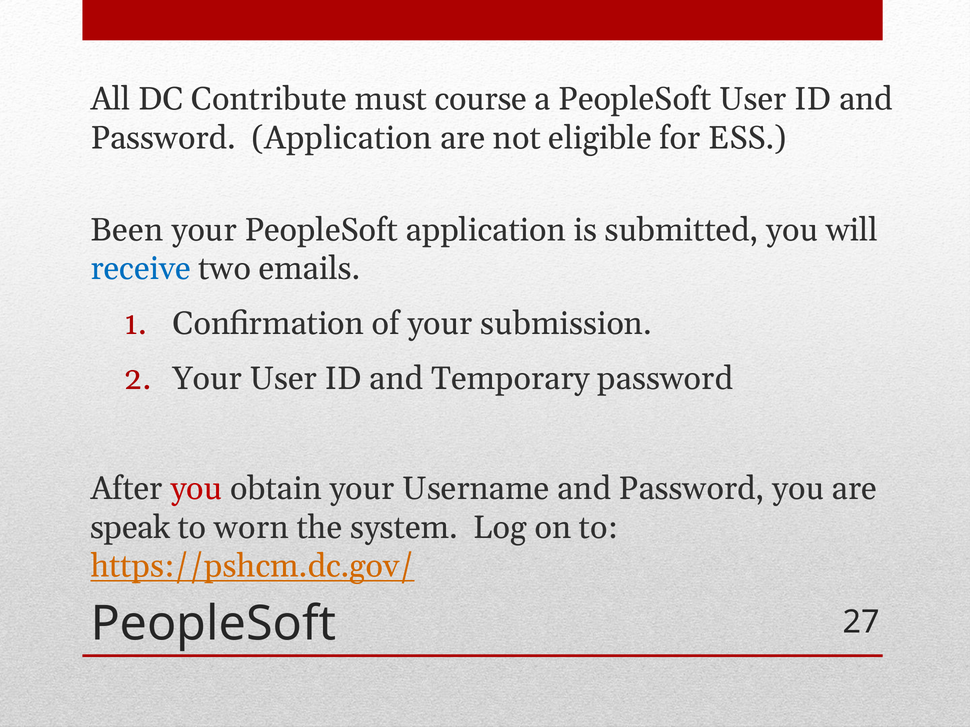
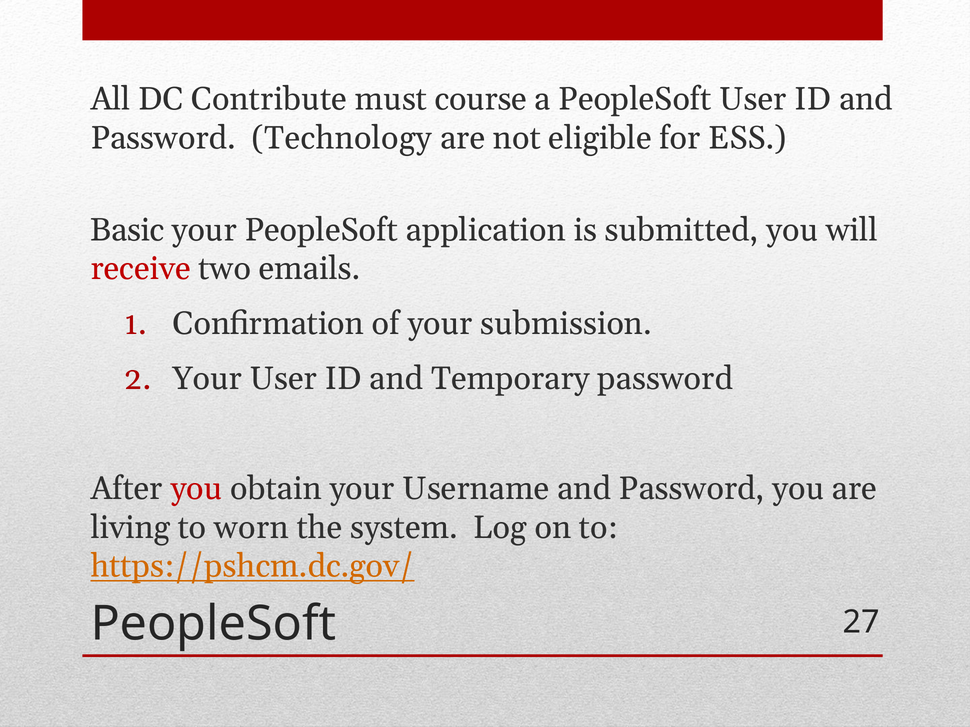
Password Application: Application -> Technology (342, 138)
Been: Been -> Basic (127, 230)
receive colour: blue -> red (141, 269)
speak: speak -> living (130, 528)
